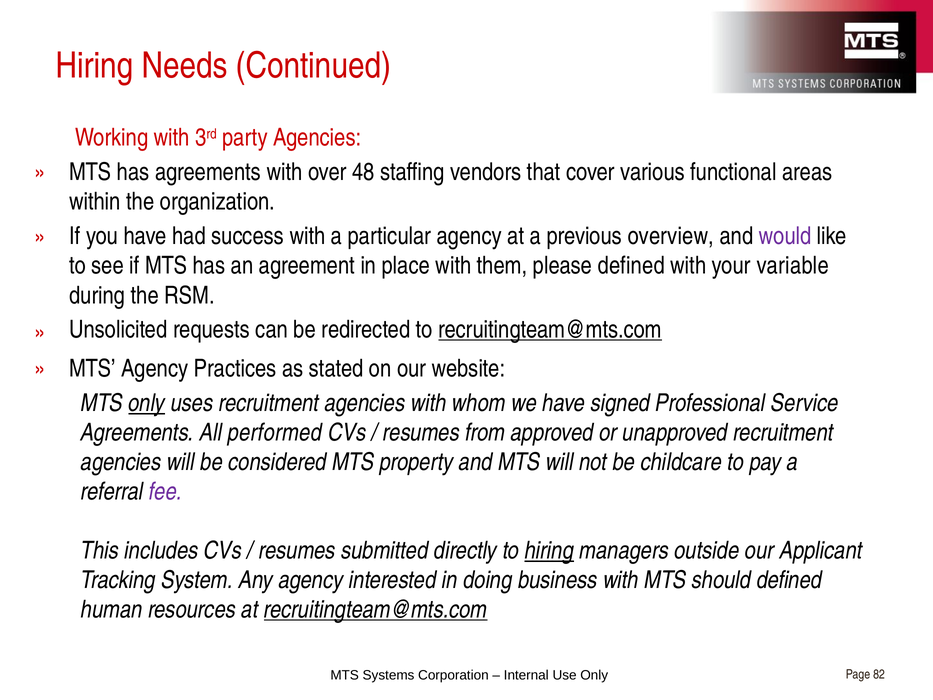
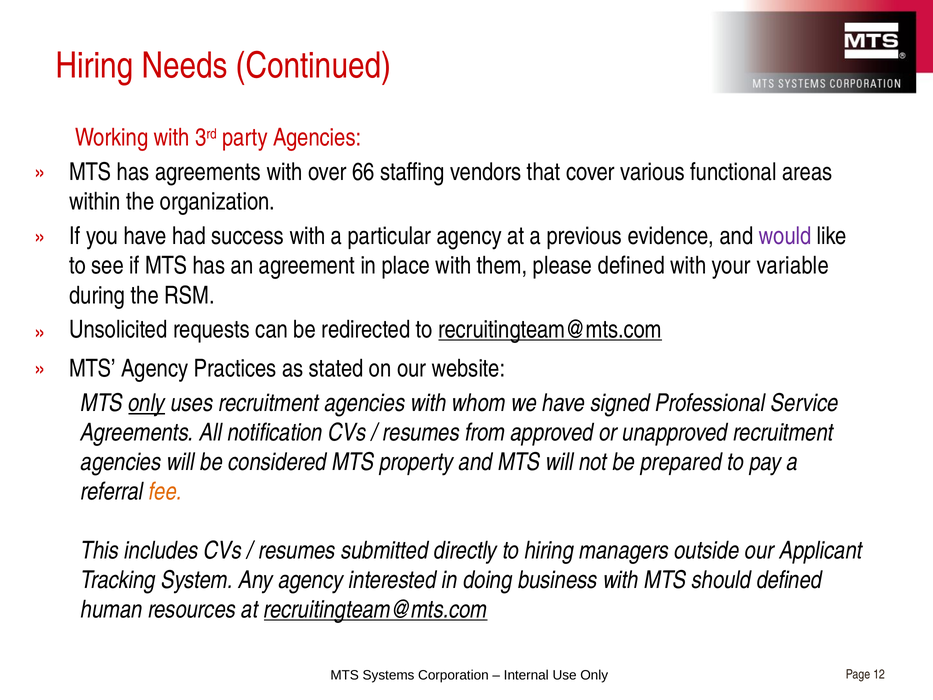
48: 48 -> 66 (363, 172)
overview: overview -> evidence (671, 236)
performed: performed -> notification (275, 432)
childcare: childcare -> prepared (681, 462)
fee colour: purple -> orange (166, 491)
hiring underline: present -> none (549, 551)
82: 82 -> 12 (879, 674)
